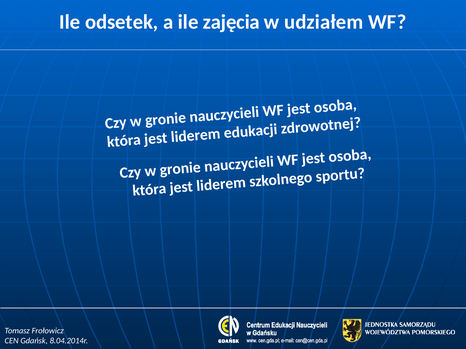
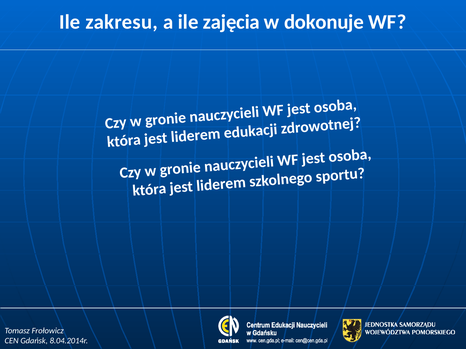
odsetek: odsetek -> zakresu (122, 22)
udziałem: udziałem -> dokonuje (324, 22)
